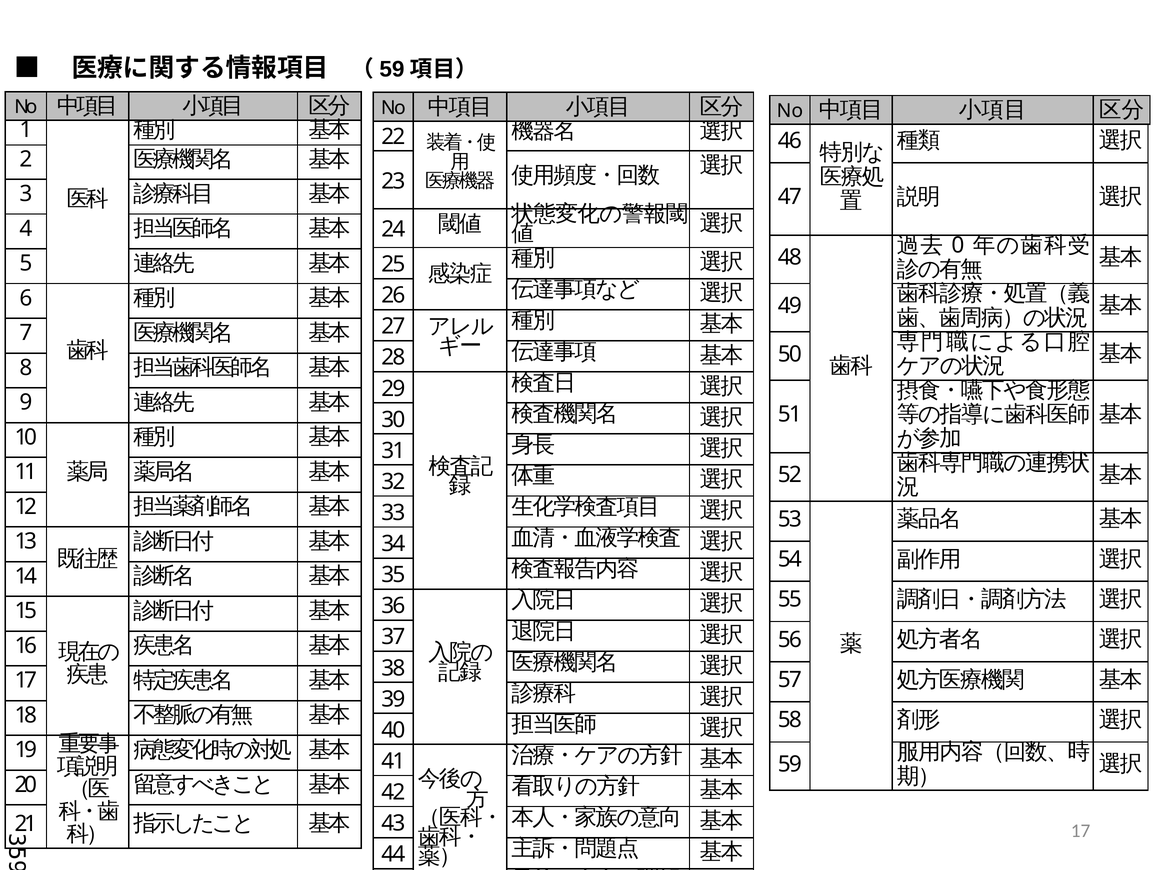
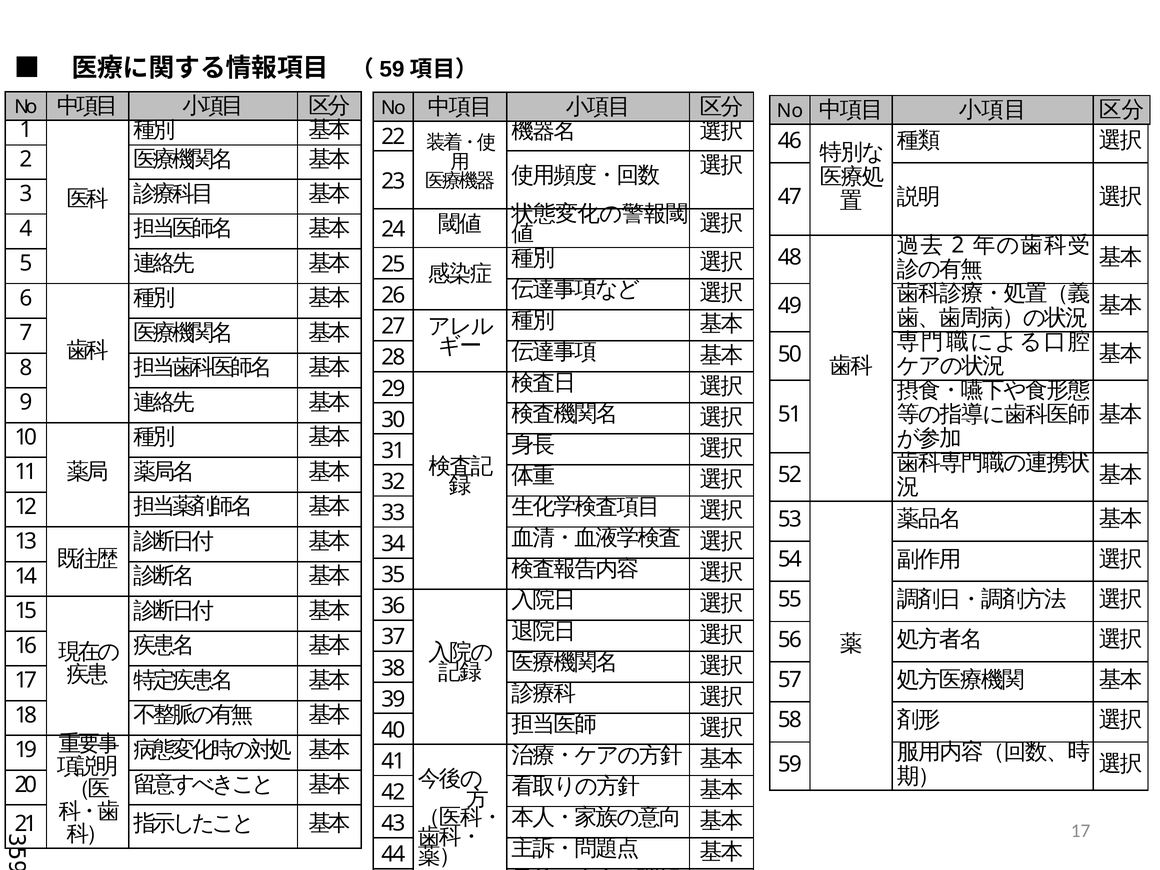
0: 0 -> 2 (958, 245)
